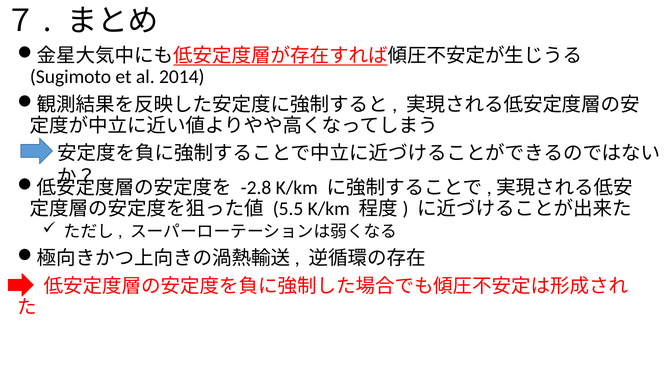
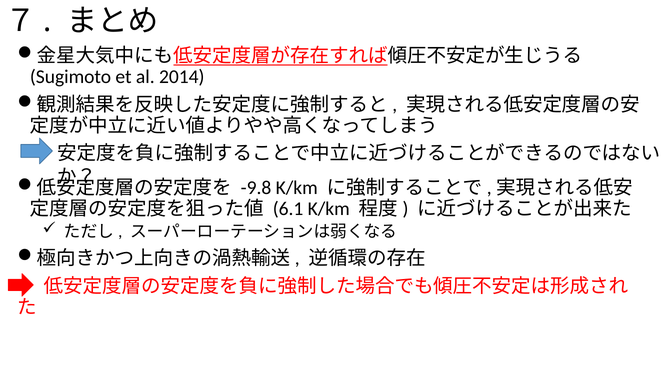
-2.8: -2.8 -> -9.8 (256, 188)
5.5: 5.5 -> 6.1 (288, 209)
